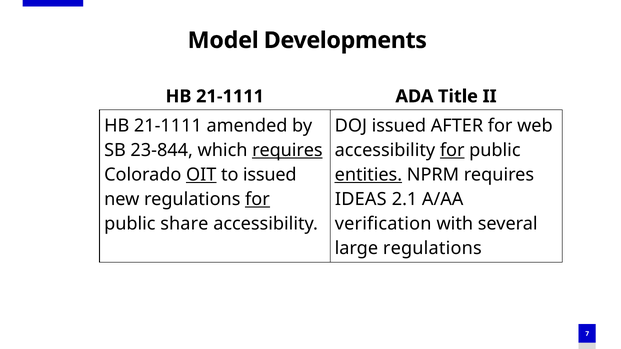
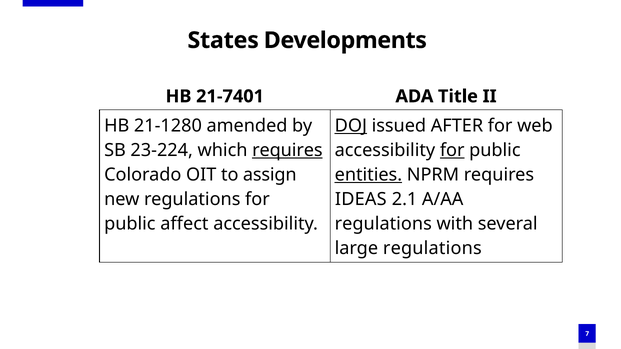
Model: Model -> States (223, 40)
21-1111: 21-1111 -> 21-7401 (230, 96)
21-1111: 21-1111 -> 21-1280 (168, 126)
DOJ underline: none -> present (351, 126)
23-844: 23-844 -> 23-224 (162, 150)
OIT underline: present -> none (201, 175)
to issued: issued -> assign (270, 175)
for underline: present -> none (257, 200)
share: share -> affect (184, 224)
verification: verification -> regulations (383, 224)
